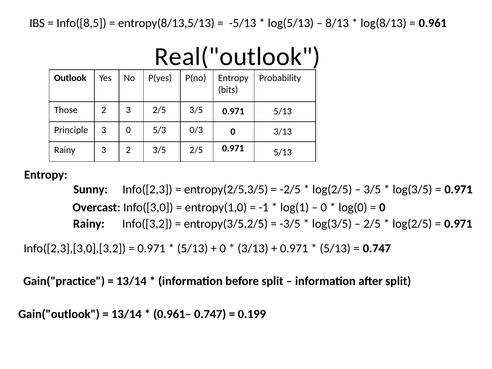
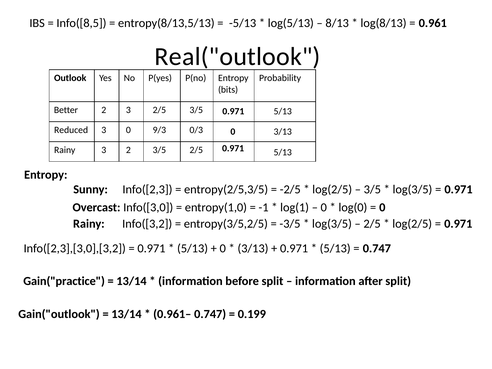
Those: Those -> Better (66, 110)
Principle: Principle -> Reduced (71, 130)
5/3: 5/3 -> 9/3 (159, 130)
